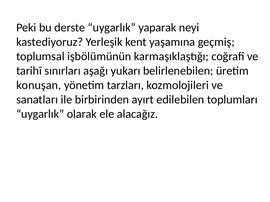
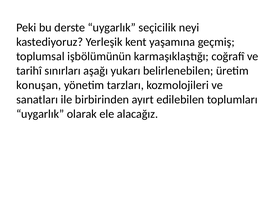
yaparak: yaparak -> seçicilik (157, 28)
